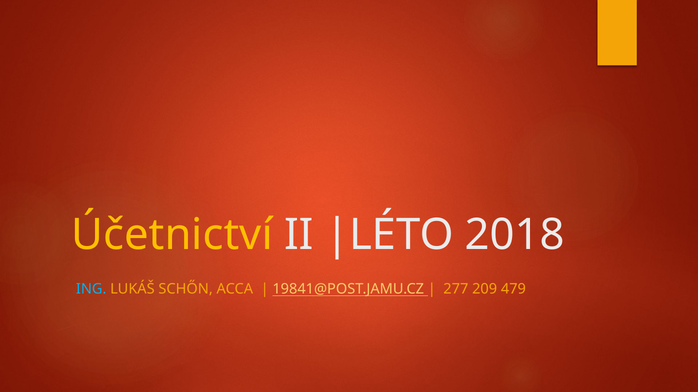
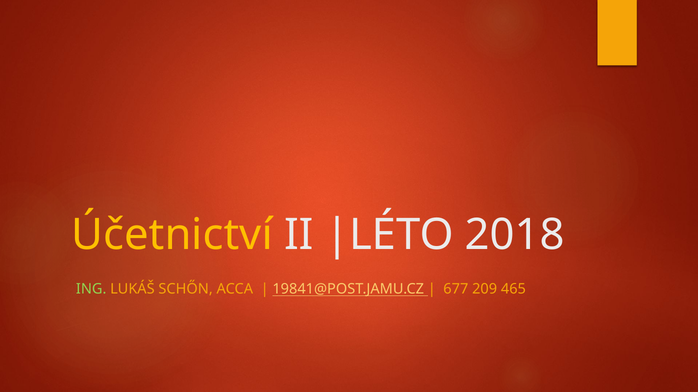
ING colour: light blue -> light green (91, 290)
277: 277 -> 677 (456, 290)
479: 479 -> 465 (513, 290)
